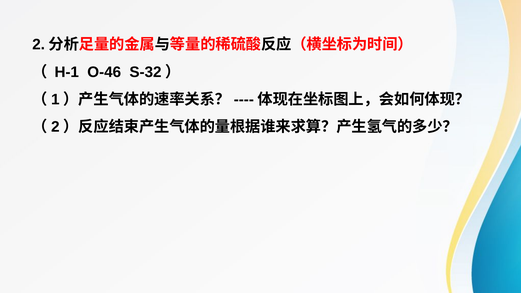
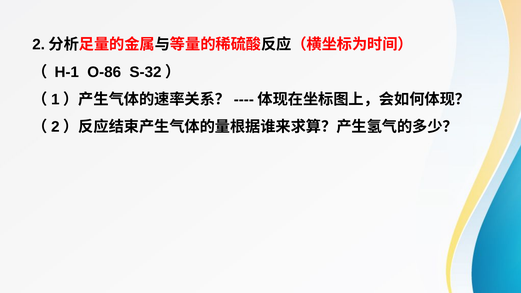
O-46: O-46 -> O-86 (104, 72)
